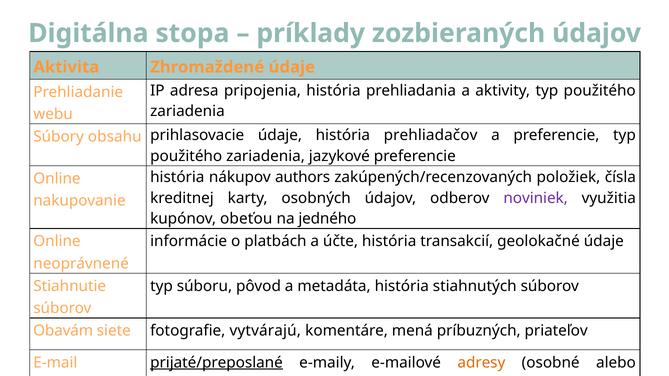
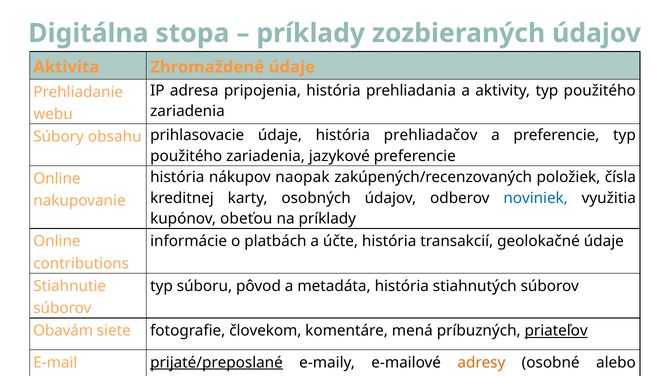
authors: authors -> naopak (302, 177)
noviniek colour: purple -> blue (536, 198)
na jedného: jedného -> príklady (327, 219)
neoprávnené: neoprávnené -> contributions (81, 264)
vytvárajú: vytvárajú -> človekom (265, 331)
priateľov underline: none -> present (556, 331)
